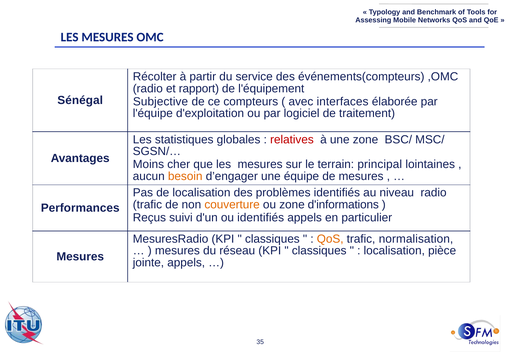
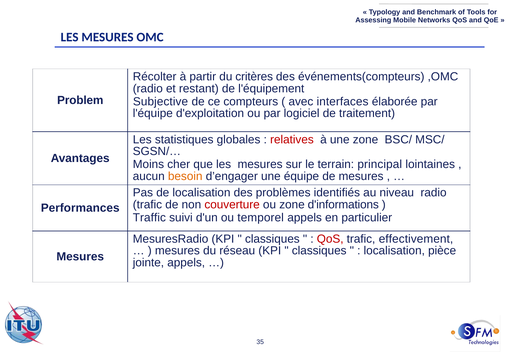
service: service -> critères (254, 77)
rapport: rapport -> restant (199, 88)
Sénégal: Sénégal -> Problem (80, 100)
couverture colour: orange -> red (232, 204)
Reçus: Reçus -> Traffic (149, 217)
ou identifiés: identifiés -> temporel (261, 217)
QoS colour: orange -> red (330, 239)
normalisation: normalisation -> effectivement (416, 239)
